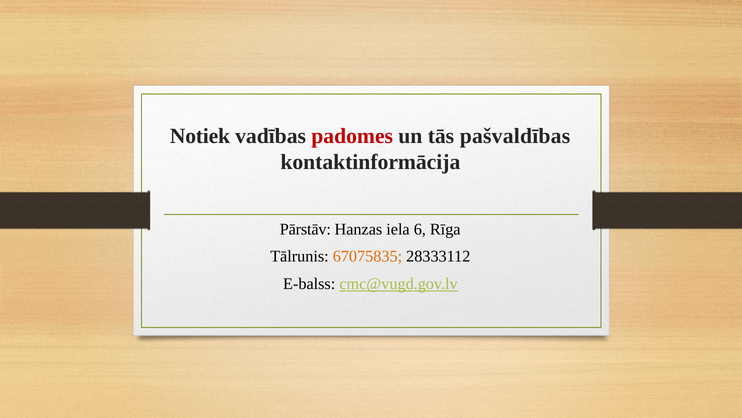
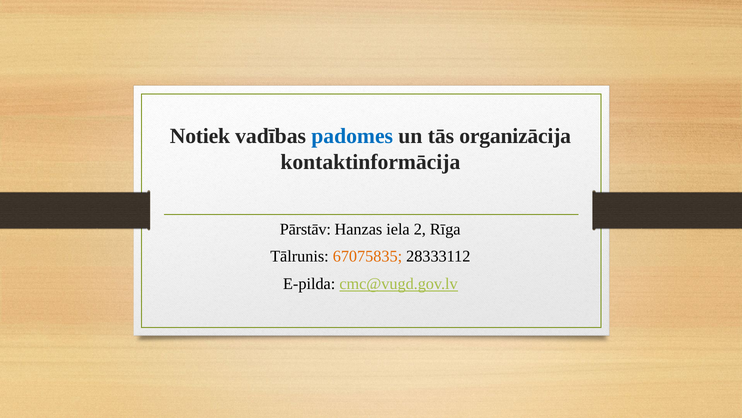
padomes colour: red -> blue (352, 136)
pašvaldības: pašvaldības -> organizācija (515, 136)
6: 6 -> 2 (420, 229)
E-balss: E-balss -> E-pilda (309, 284)
